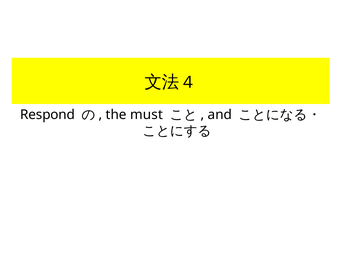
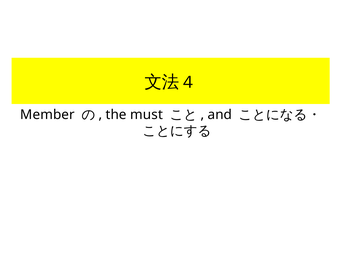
Respond: Respond -> Member (47, 115)
